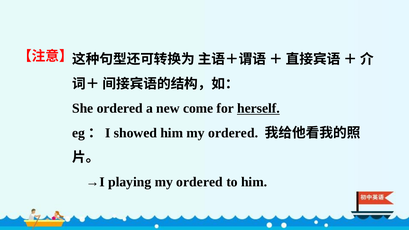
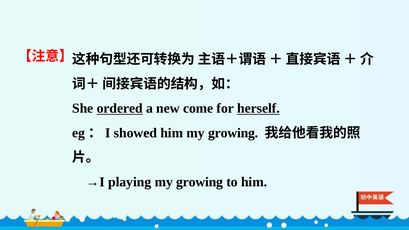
ordered underline: none -> present (120, 108)
him my ordered: ordered -> growing (233, 133)
ordered: ordered -> growing (200, 182)
